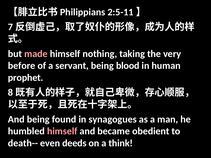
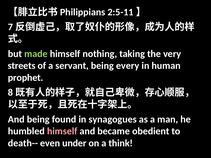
made colour: pink -> light green (36, 54)
before: before -> streets (22, 66)
blood: blood -> every (128, 66)
deeds: deeds -> under (74, 143)
